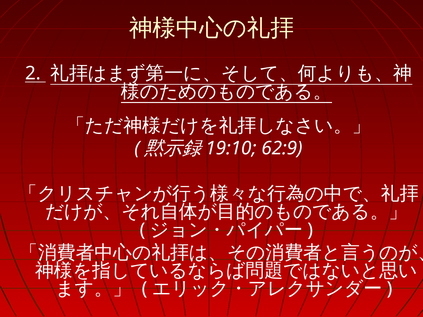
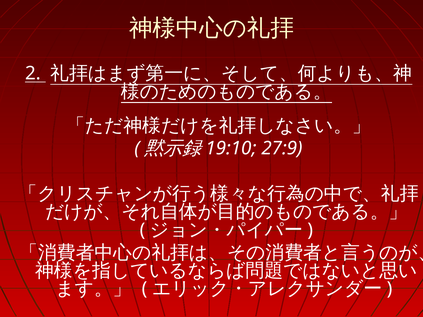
62:9: 62:9 -> 27:9 (282, 148)
